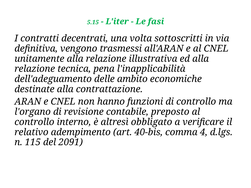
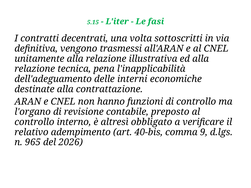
ambito: ambito -> interni (132, 79)
4: 4 -> 9 (204, 132)
115: 115 -> 965 (33, 142)
2091: 2091 -> 2026 (71, 142)
